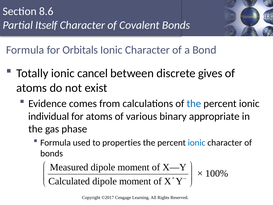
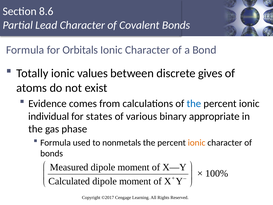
Itself: Itself -> Lead (46, 25)
cancel: cancel -> values (93, 73)
for atoms: atoms -> states (99, 116)
properties: properties -> nonmetals (122, 142)
ionic colour: blue -> orange (197, 142)
